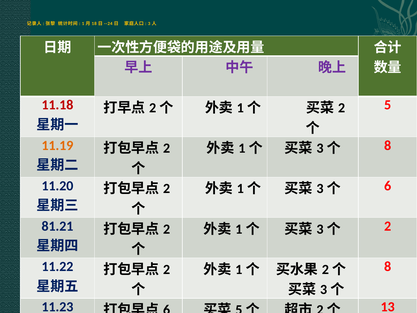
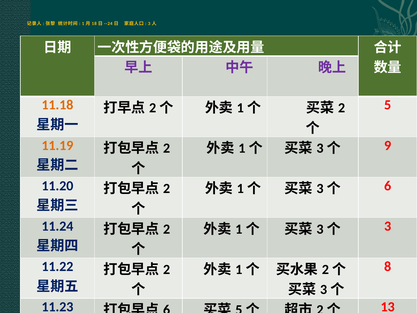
11.18 colour: red -> orange (57, 105)
8: 8 -> 9 (388, 145)
81.21: 81.21 -> 11.24 (57, 226)
2: 2 -> 3 (388, 226)
